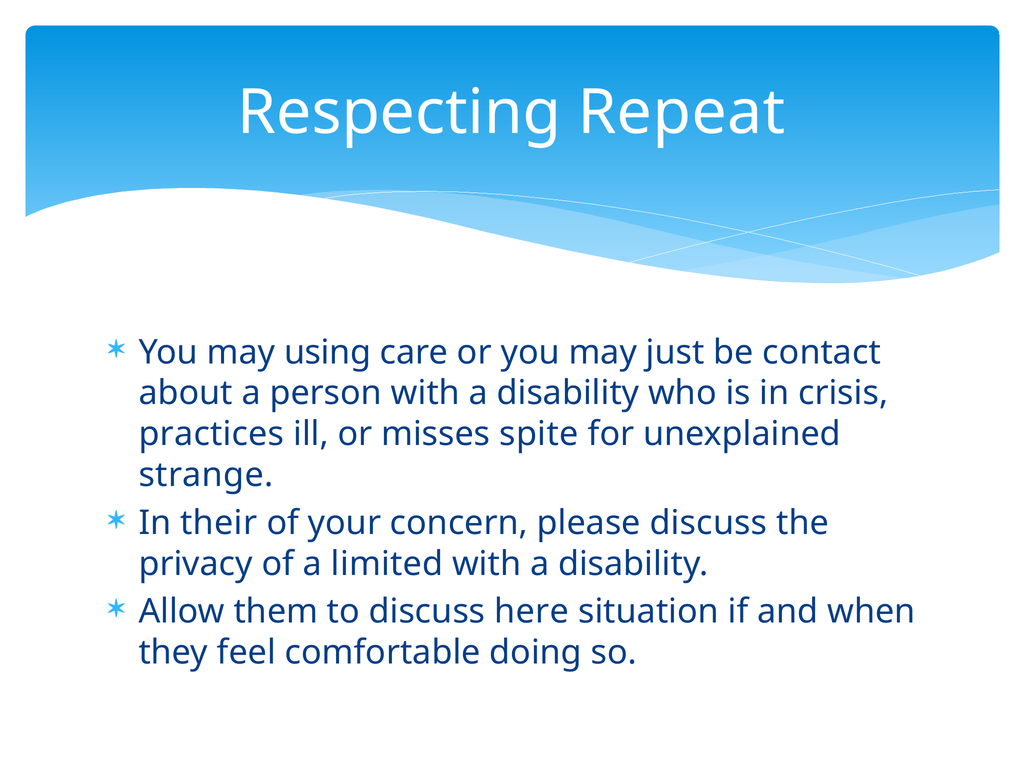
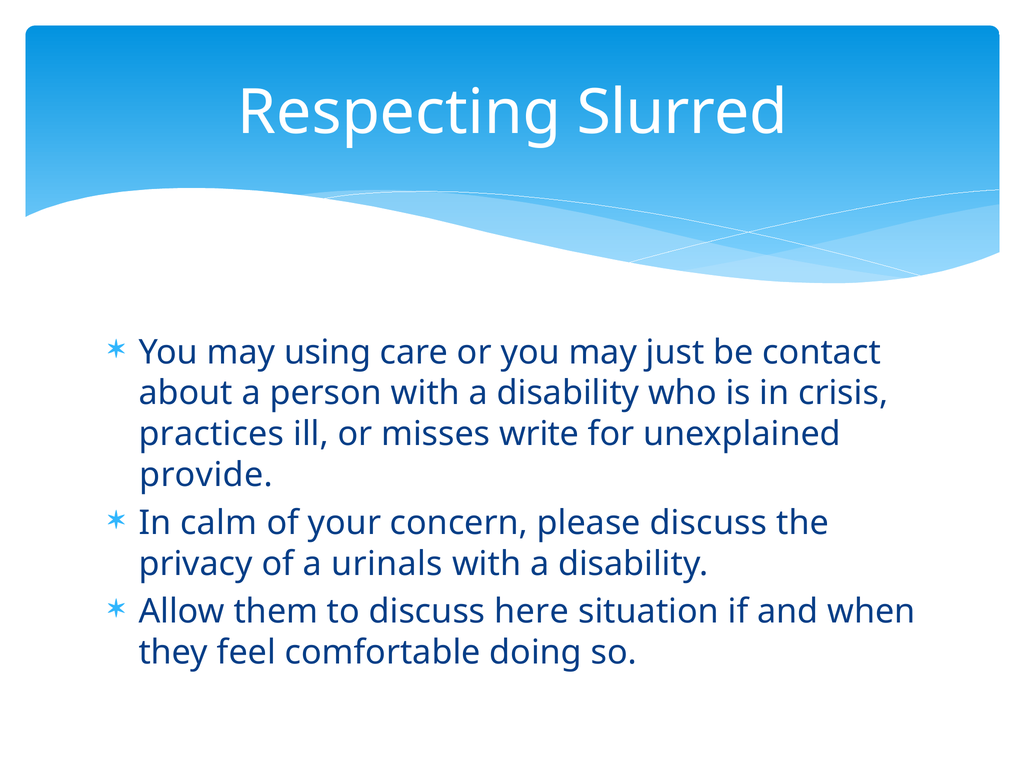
Repeat: Repeat -> Slurred (682, 112)
spite: spite -> write (539, 434)
strange: strange -> provide (206, 475)
their: their -> calm (219, 523)
limited: limited -> urinals (387, 564)
